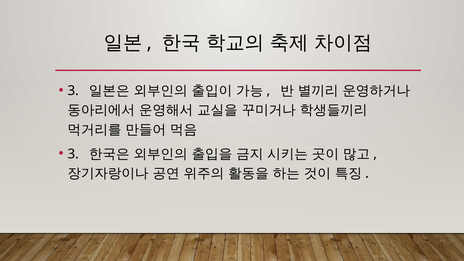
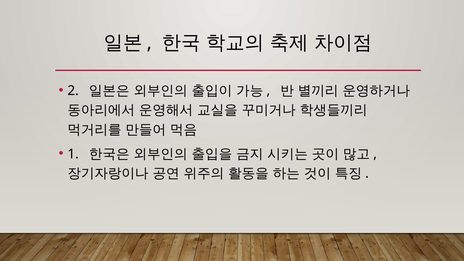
3: 3 -> 2 (73, 91)
3: 3 -> 1 (73, 154)
